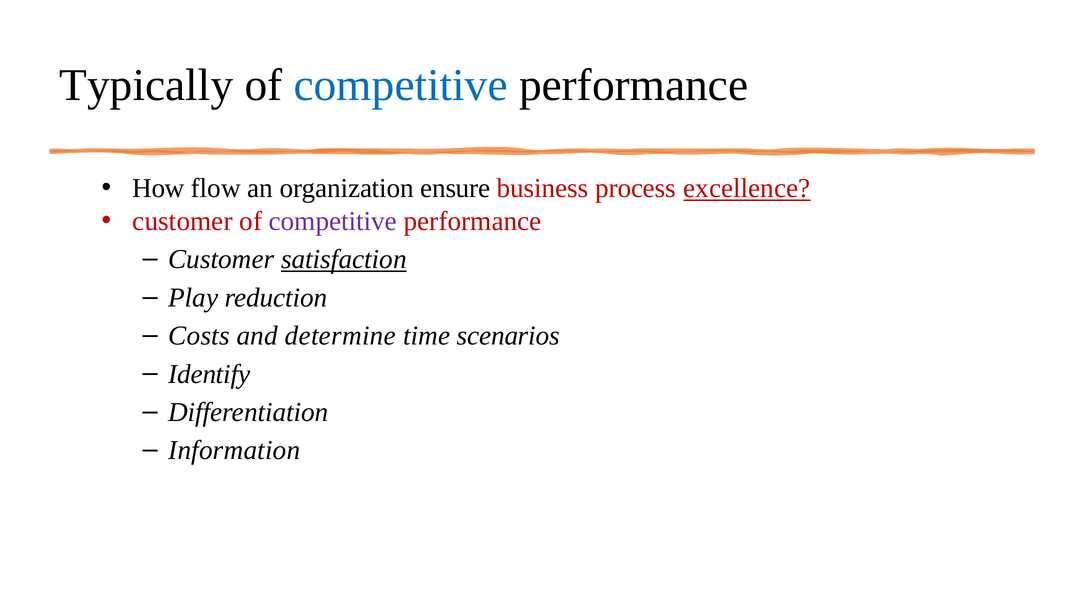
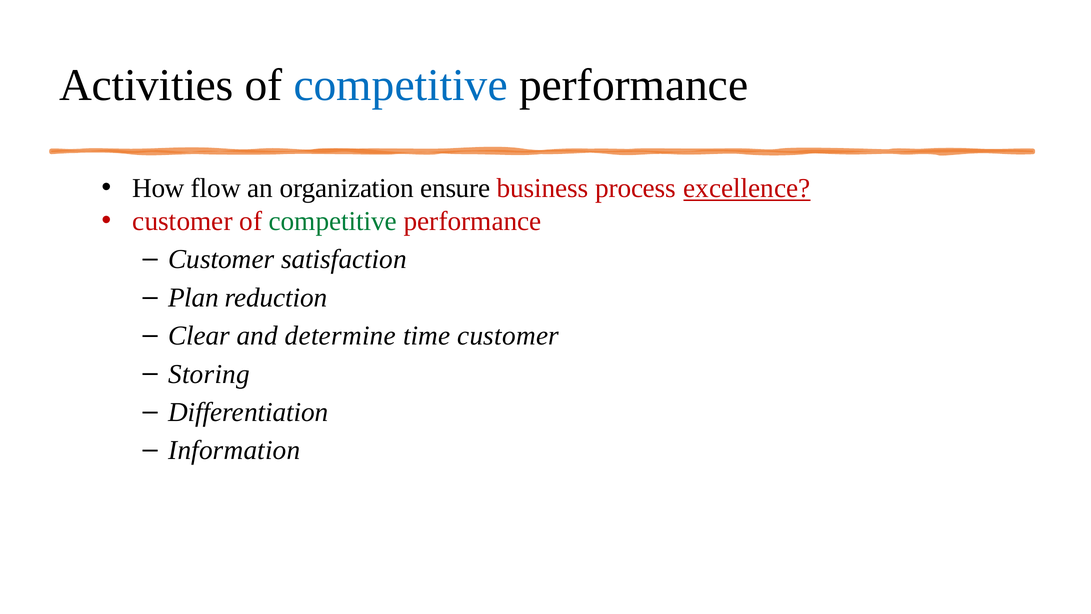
Typically: Typically -> Activities (146, 85)
competitive colour: purple -> green (333, 221)
satisfaction underline: present -> none (344, 259)
Play: Play -> Plan (193, 297)
Costs: Costs -> Clear (199, 336)
time scenarios: scenarios -> customer (508, 336)
Identify: Identify -> Storing (209, 374)
